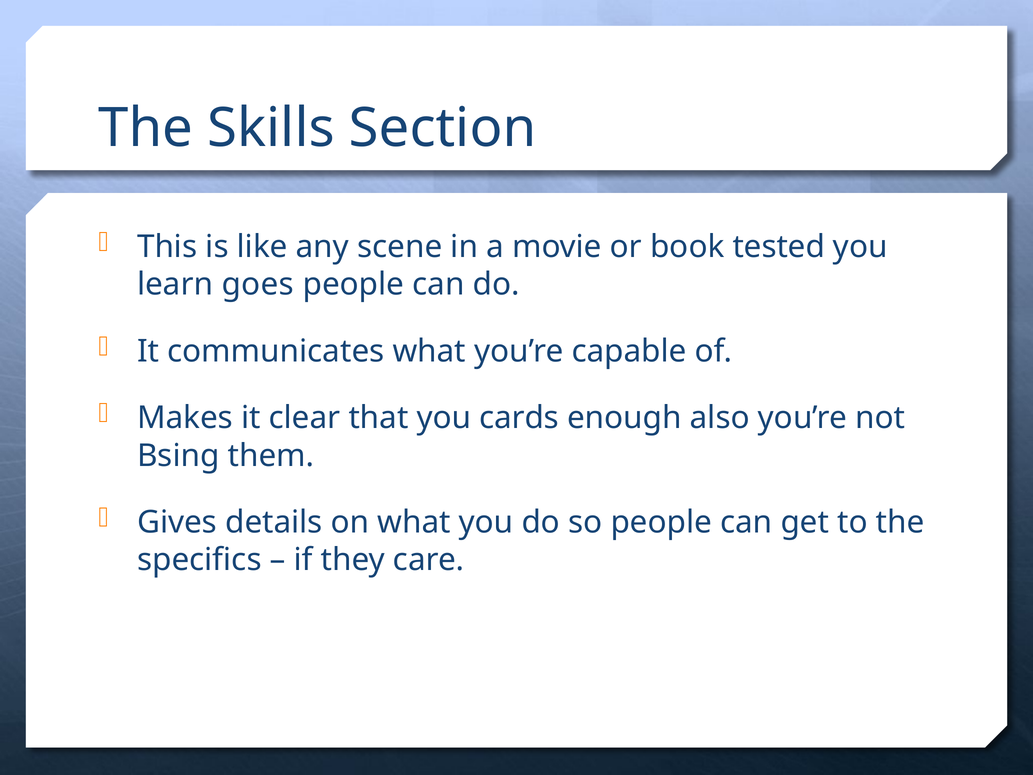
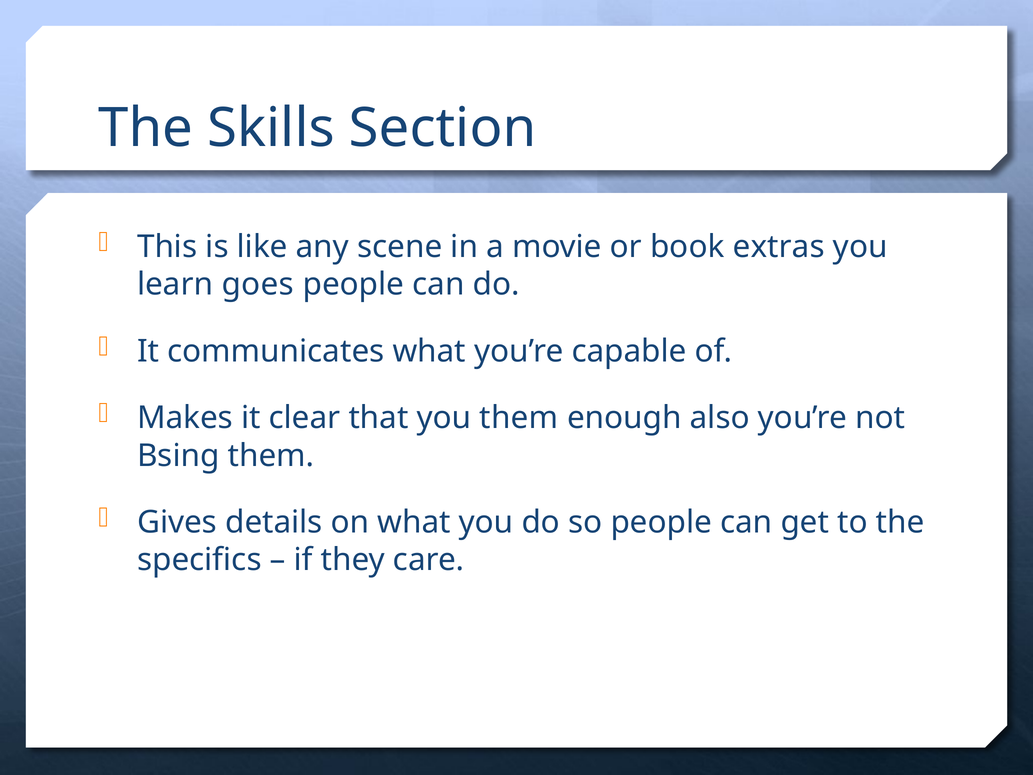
tested: tested -> extras (779, 247)
you cards: cards -> them (519, 418)
